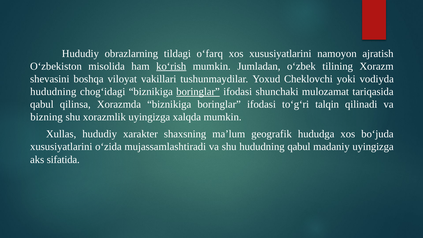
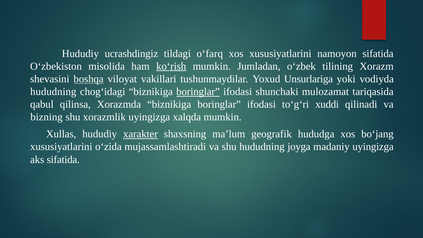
obrazlarning: obrazlarning -> ucrashdingiz (131, 54)
namoyon ajratish: ajratish -> sifatida (378, 54)
boshqa underline: none -> present (89, 79)
Cheklovchi: Cheklovchi -> Unsurlariga (308, 79)
talqin: talqin -> xuddi (327, 104)
xarakter underline: none -> present (140, 134)
bo‘juda: bo‘juda -> bo‘jang (377, 134)
hududning qabul: qabul -> joyga (299, 147)
